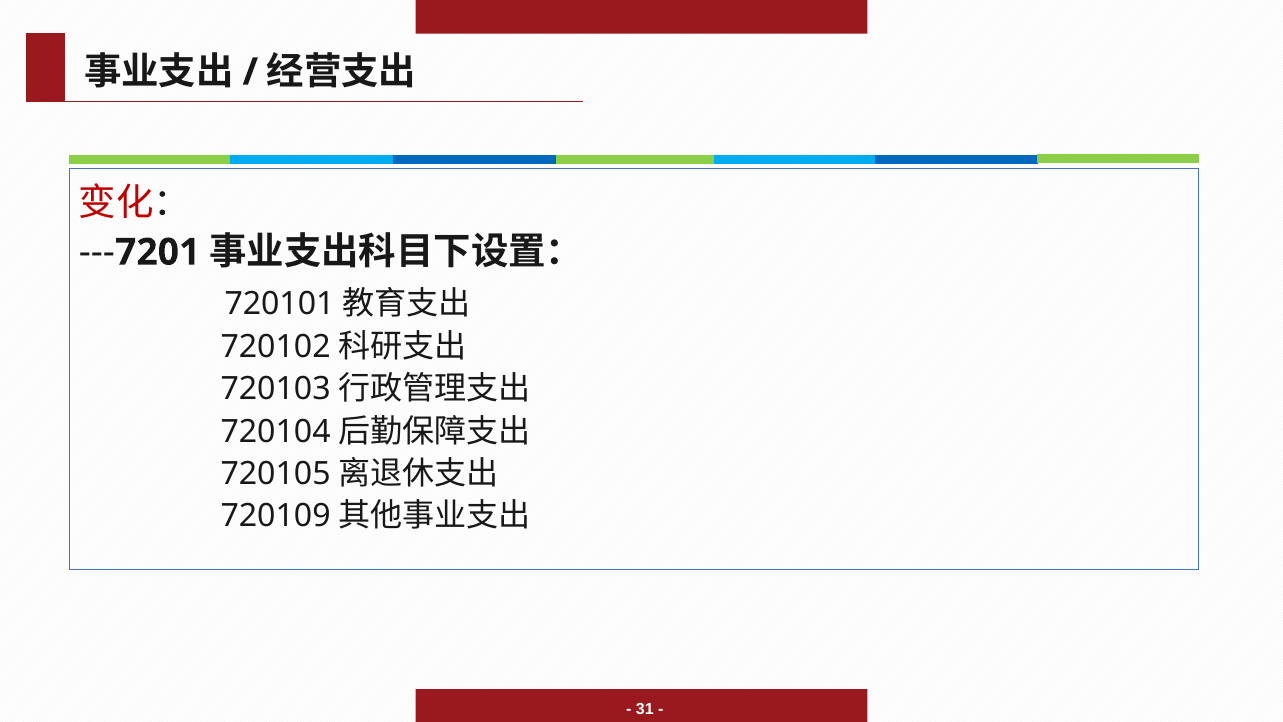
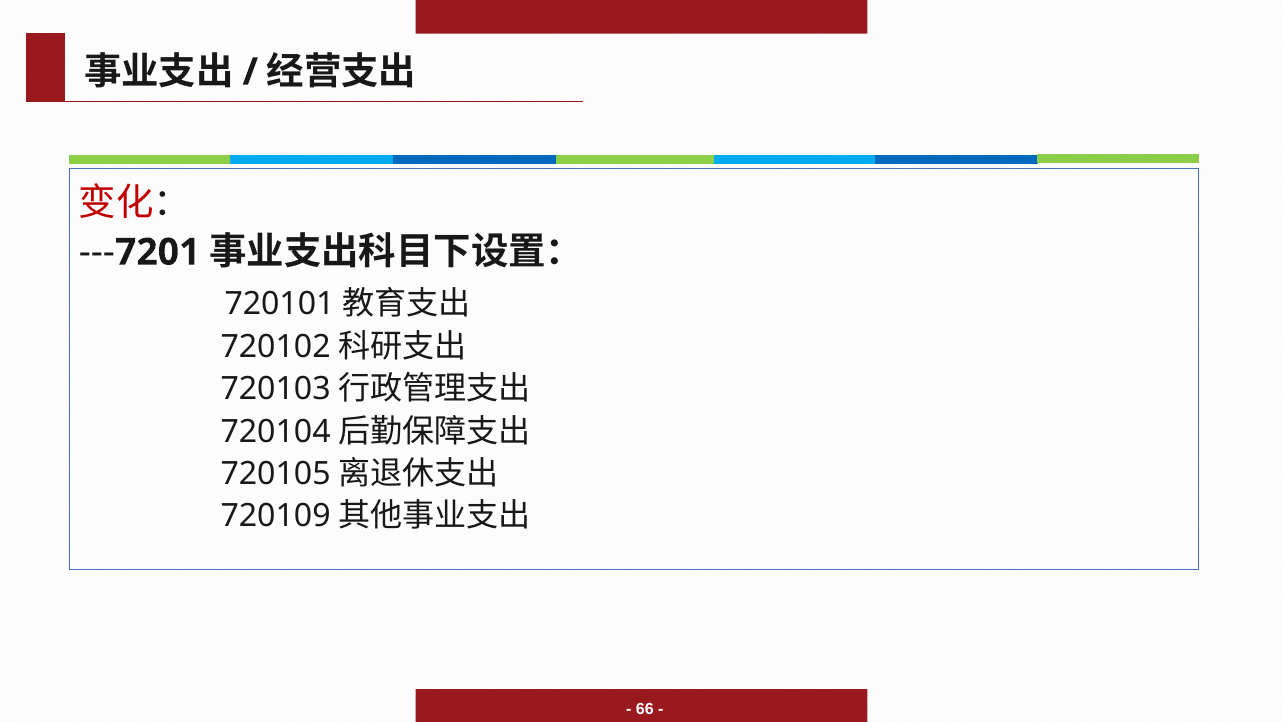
31: 31 -> 66 (645, 709)
